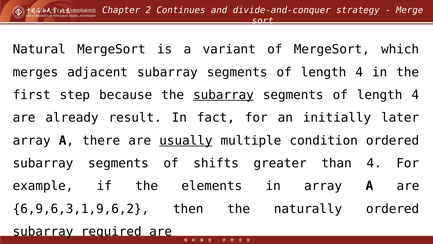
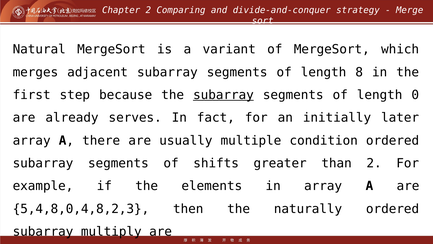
Continues: Continues -> Comparing (181, 10)
4: 4 -> 8 (359, 72)
4: 4 -> 0 (415, 95)
result: result -> serves (135, 118)
usually underline: present -> none (186, 140)
than 4: 4 -> 2 (374, 163)
6,9,6,3,1,9,6,2: 6,9,6,3,1,9,6,2 -> 5,4,8,0,4,8,2,3 (81, 209)
required: required -> multiply (111, 231)
